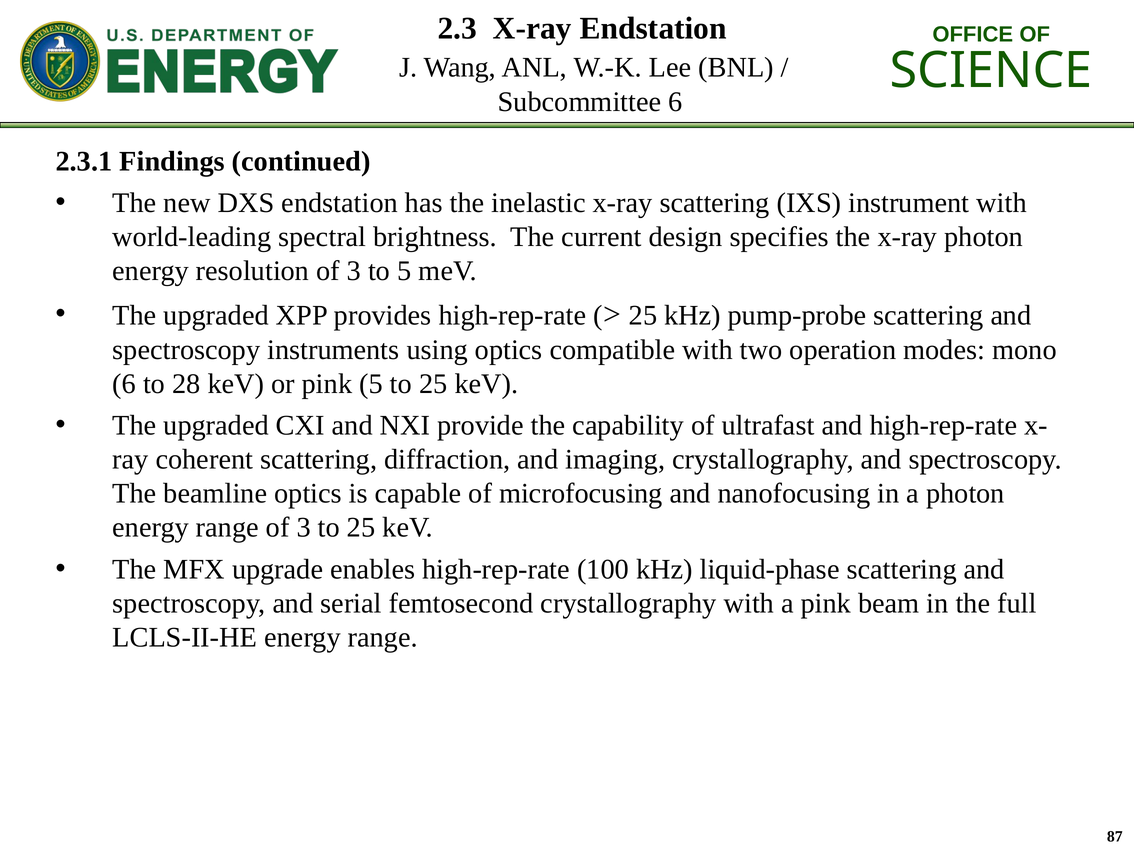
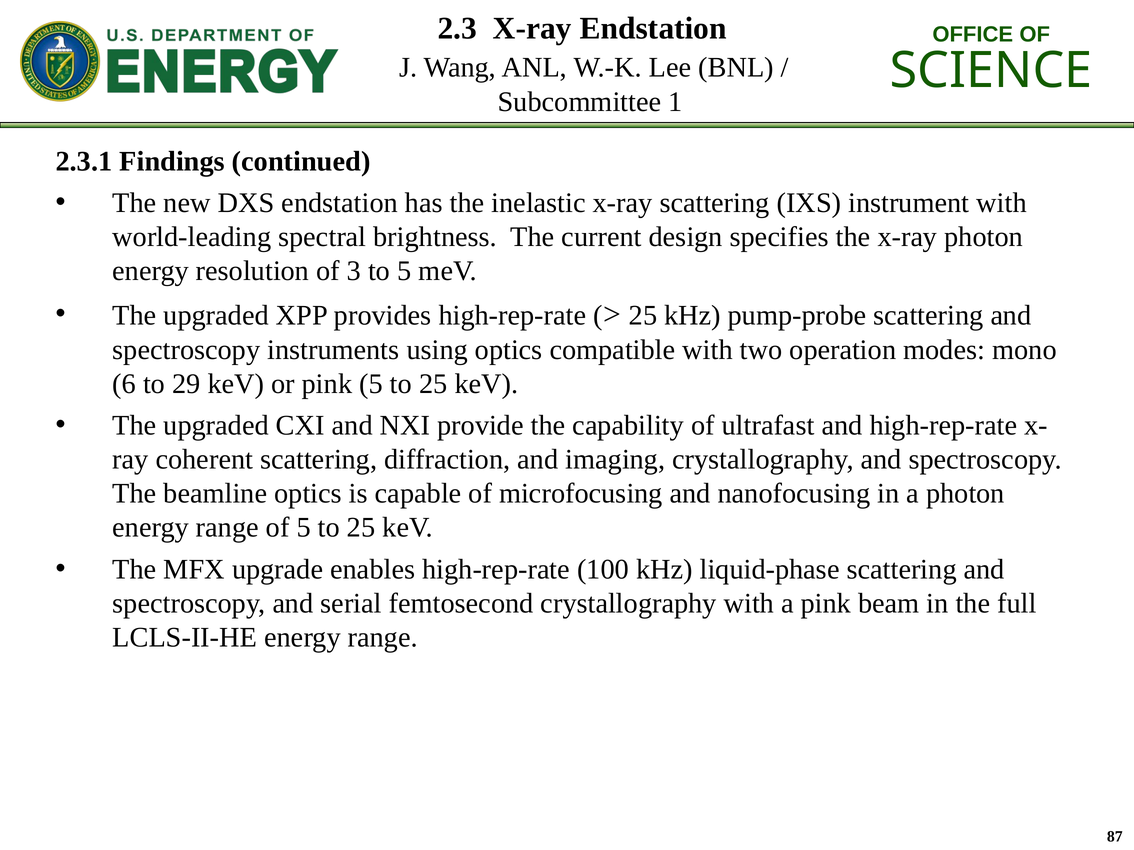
Subcommittee 6: 6 -> 1 (675, 102)
28: 28 -> 29 (186, 384)
range of 3: 3 -> 5 (304, 528)
